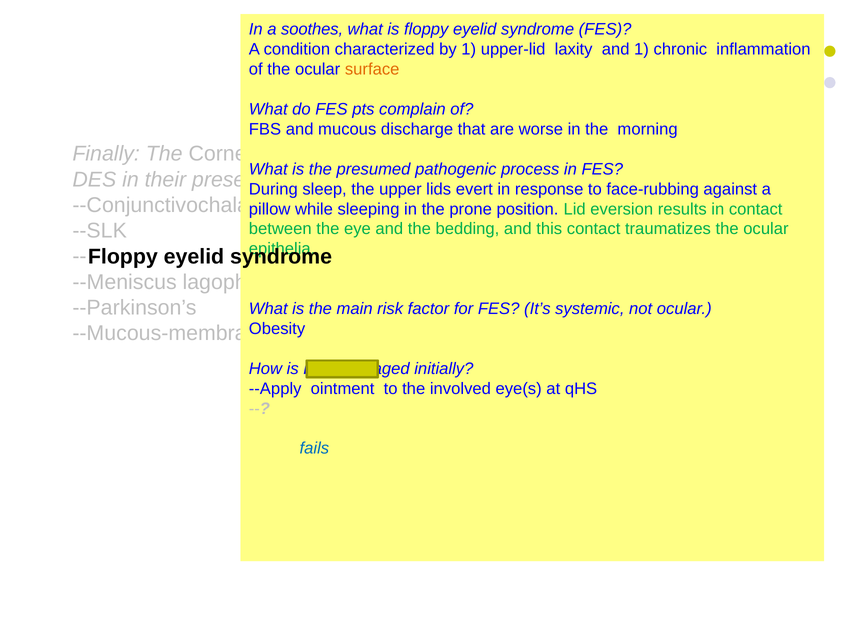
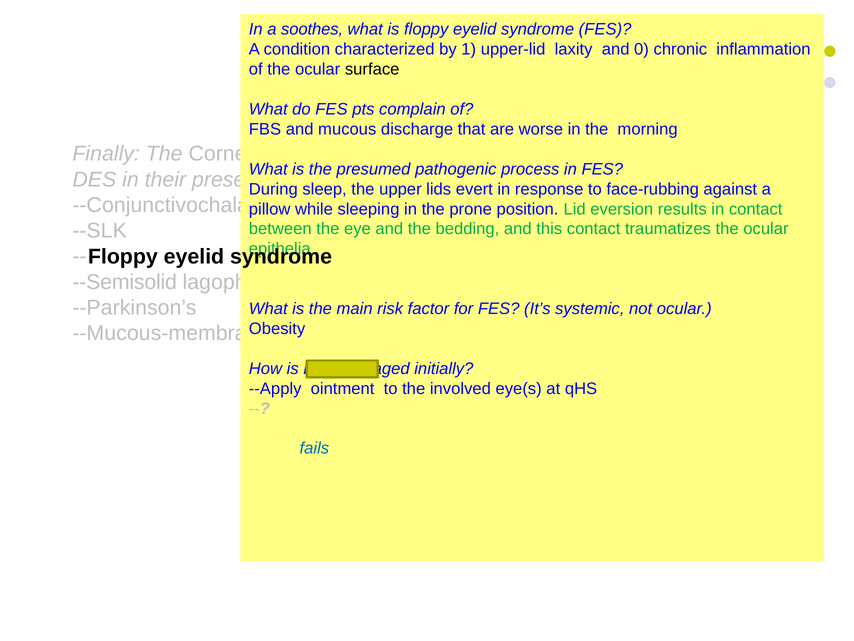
and 1: 1 -> 0 (641, 49)
surface colour: orange -> black (372, 69)
--Meniscus: --Meniscus -> --Semisolid (125, 282)
